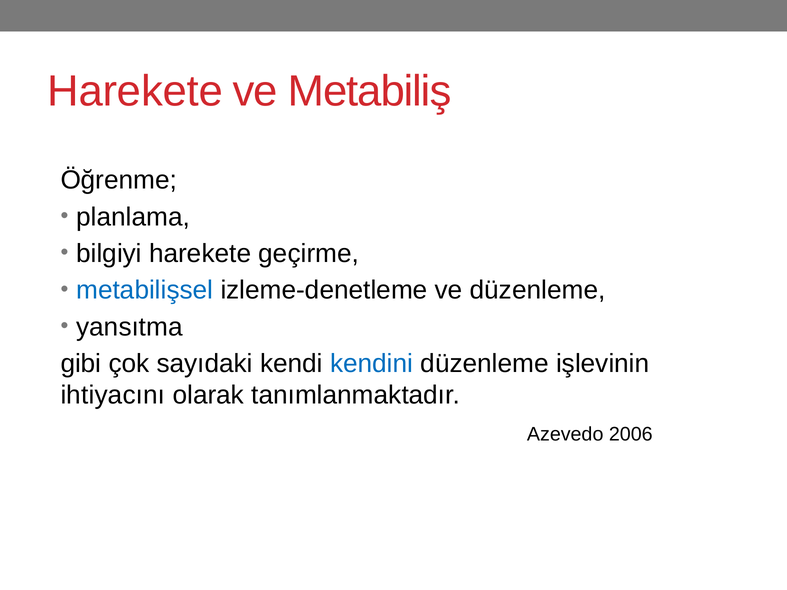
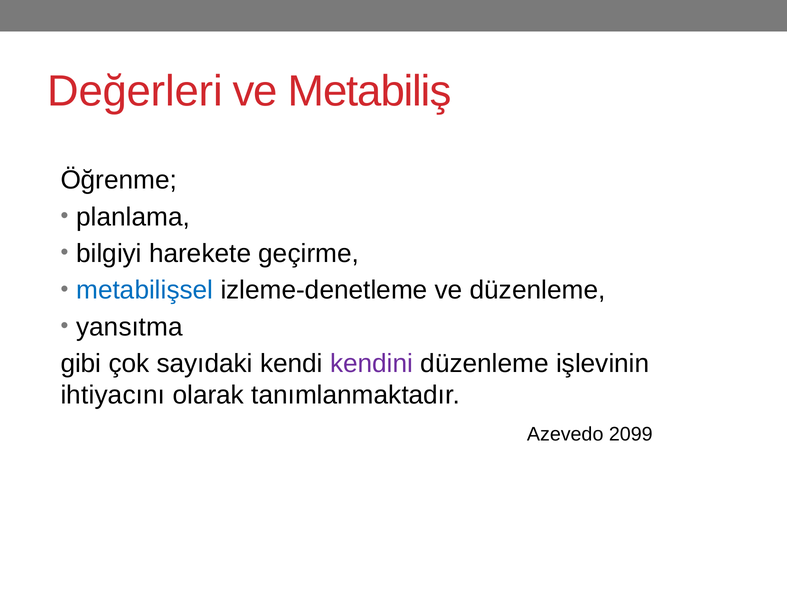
Harekete: Harekete -> Değerleri (135, 92)
kendini colour: blue -> purple (372, 364)
2006: 2006 -> 2099 (631, 434)
